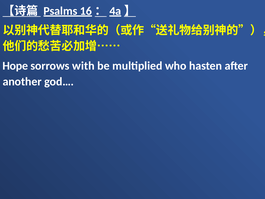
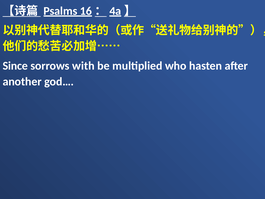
Hope: Hope -> Since (15, 66)
